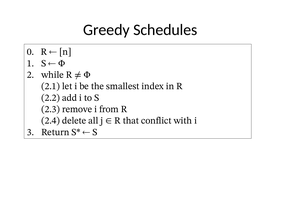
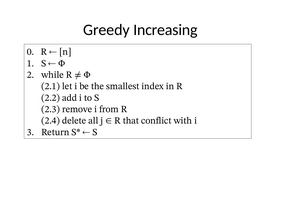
Schedules: Schedules -> Increasing (165, 30)
